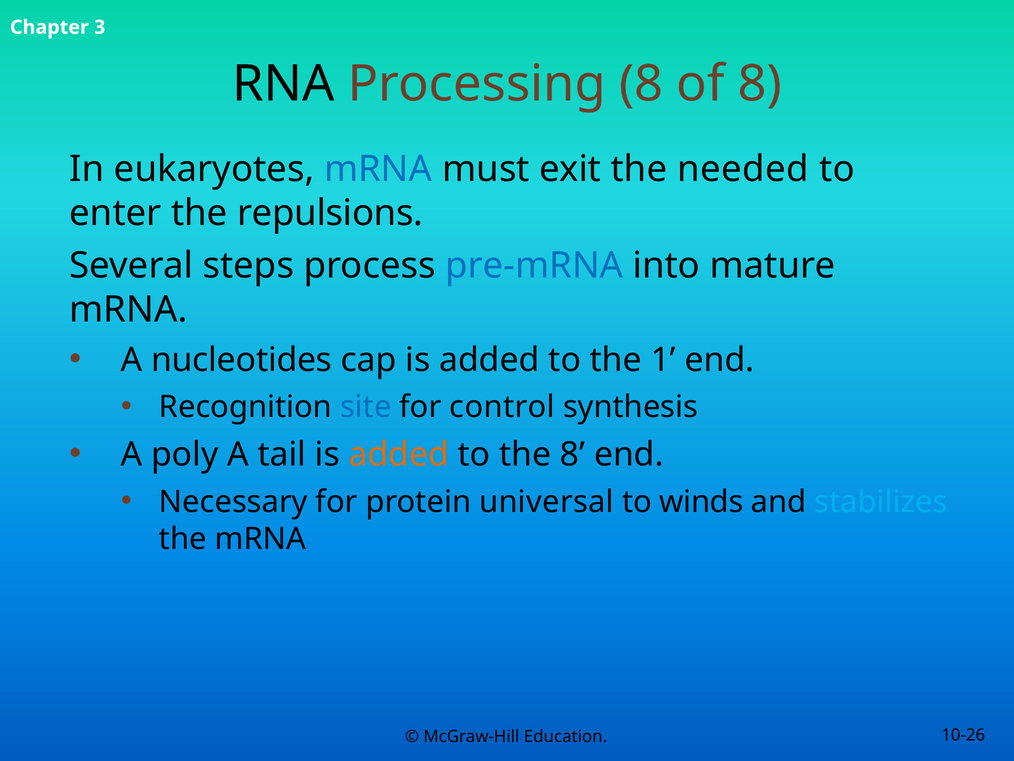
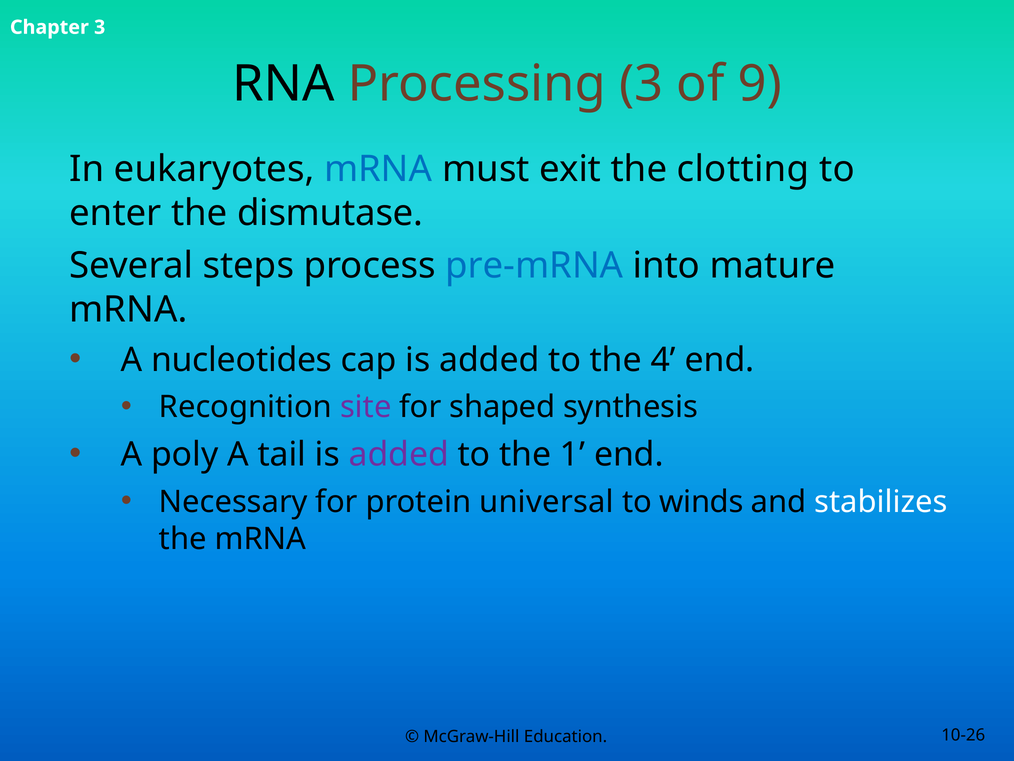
Processing 8: 8 -> 3 (641, 84)
of 8: 8 -> 9 (760, 84)
needed: needed -> clotting (743, 169)
repulsions: repulsions -> dismutase (330, 213)
1: 1 -> 4 (663, 360)
site colour: blue -> purple (366, 407)
control: control -> shaped (502, 407)
added colour: orange -> purple (399, 454)
the 8: 8 -> 1 (573, 454)
stabilizes colour: light blue -> white (881, 502)
